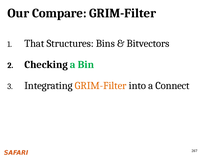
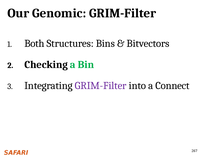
Compare: Compare -> Genomic (59, 13)
That: That -> Both (34, 43)
GRIM-Filter colour: orange -> purple (101, 85)
